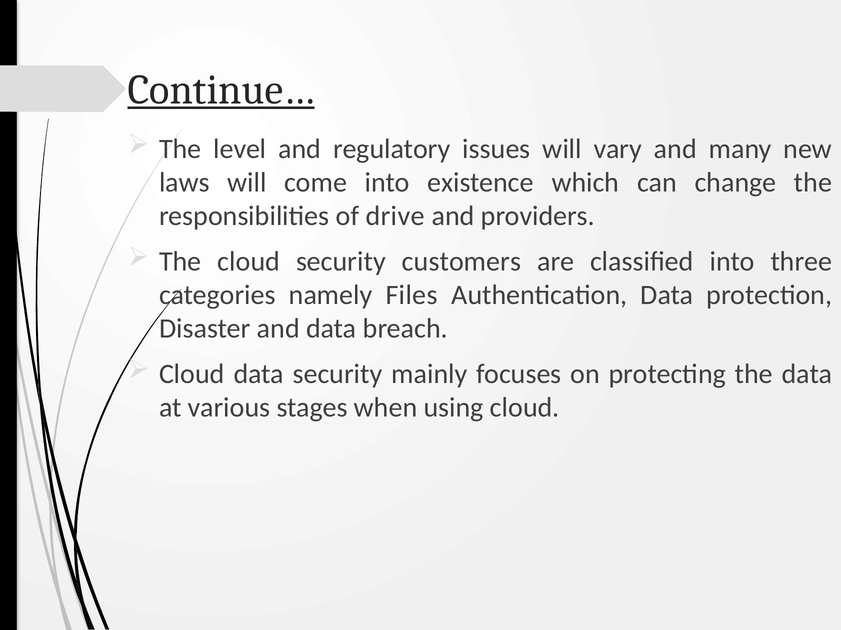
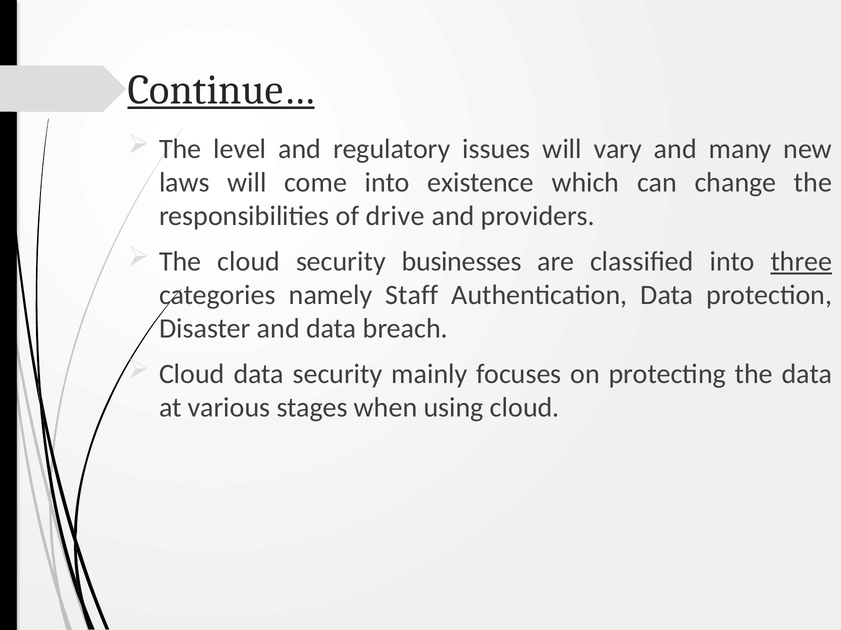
customers: customers -> businesses (462, 262)
three underline: none -> present (801, 262)
Files: Files -> Staff (412, 295)
